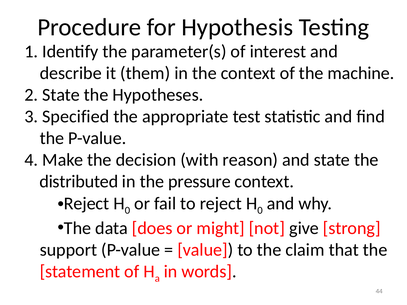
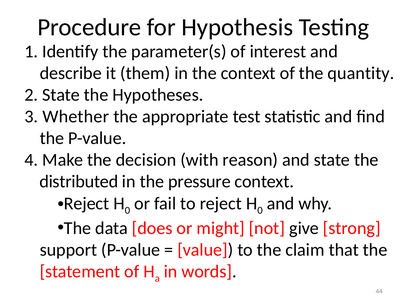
machine: machine -> quantity (361, 73)
Specified: Specified -> Whether (76, 117)
